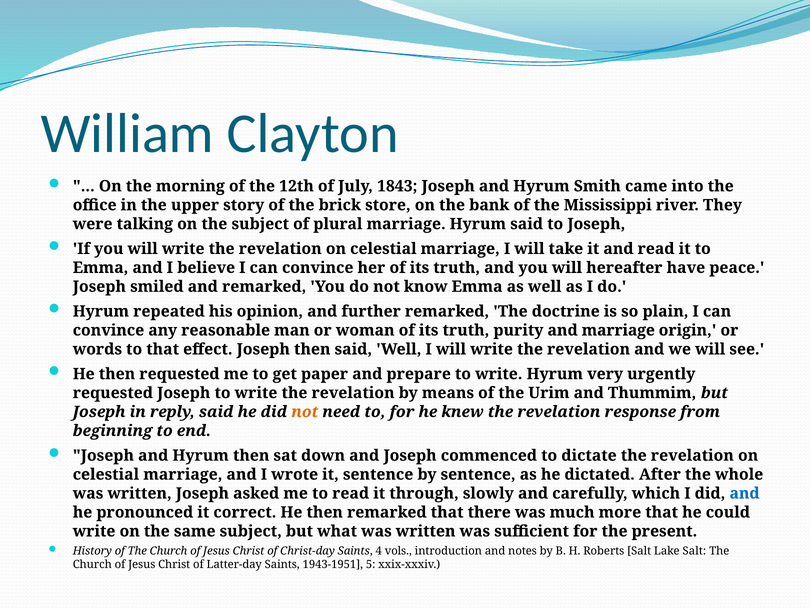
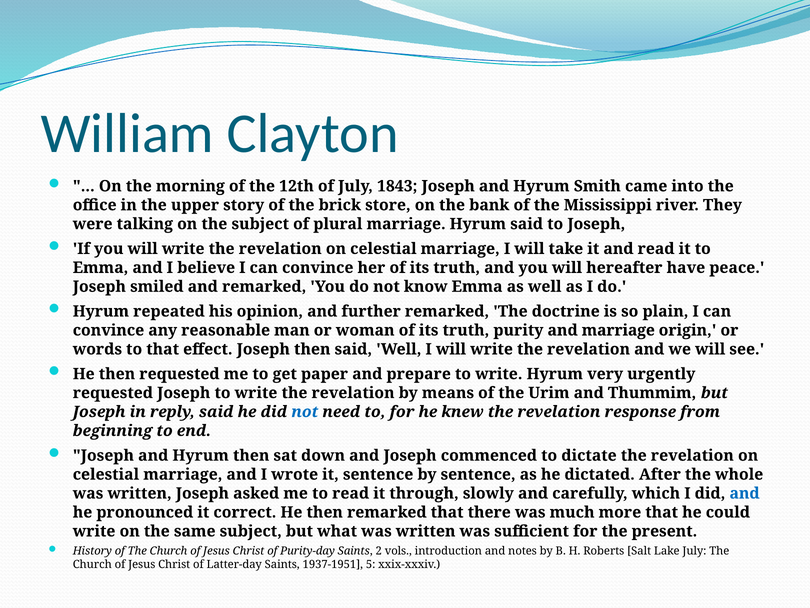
not colour: orange -> blue (305, 412)
Christ-day: Christ-day -> Purity-day (308, 551)
4: 4 -> 2 (379, 551)
Lake Salt: Salt -> July (694, 551)
1943-1951: 1943-1951 -> 1937-1951 (333, 564)
